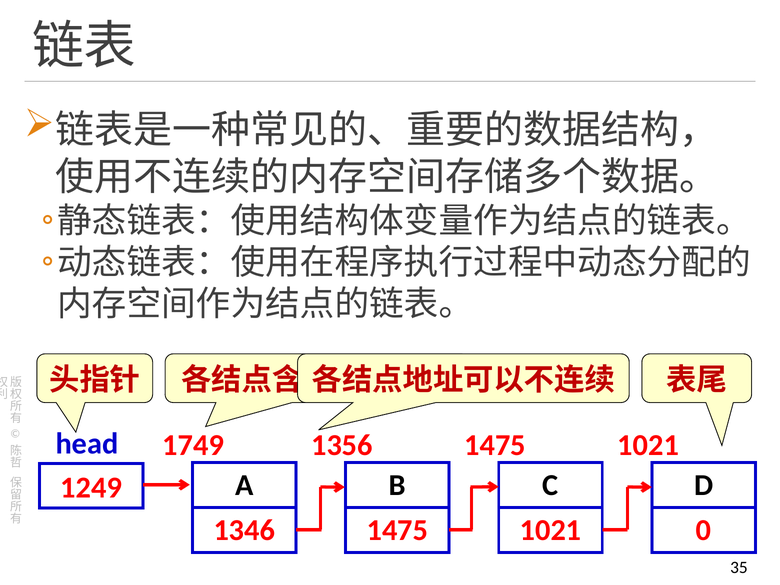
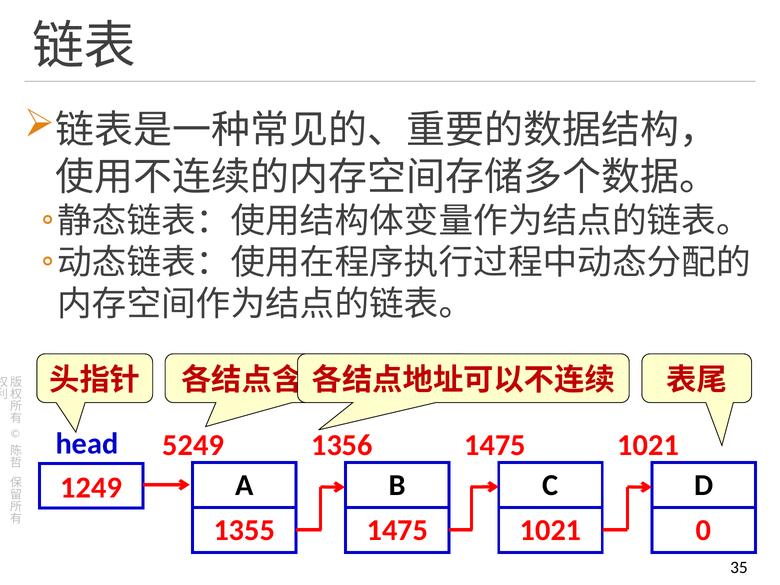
1749: 1749 -> 5249 (193, 445)
1346: 1346 -> 1355 (244, 530)
